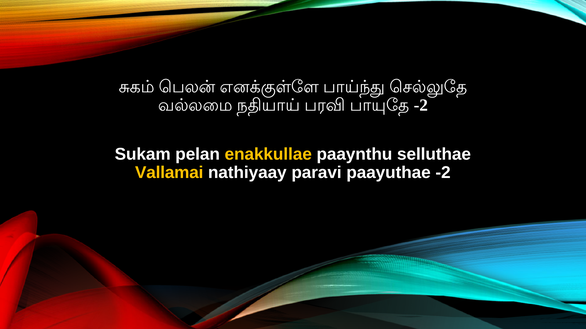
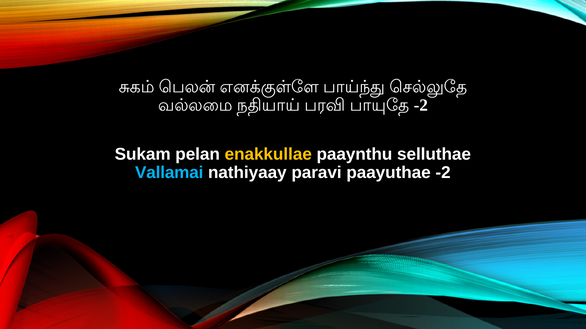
Vallamai colour: yellow -> light blue (169, 173)
